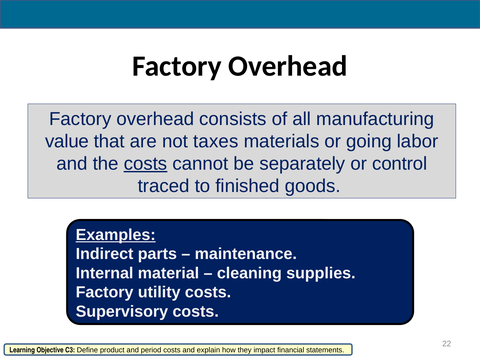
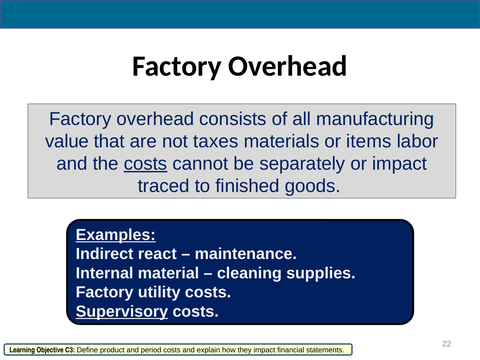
going: going -> items (369, 141)
or control: control -> impact (400, 164)
parts: parts -> react (157, 254)
Supervisory underline: none -> present (122, 312)
